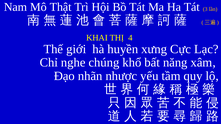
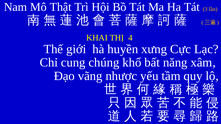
nghe: nghe -> cung (73, 63)
nhãn: nhãn -> vãng (90, 76)
